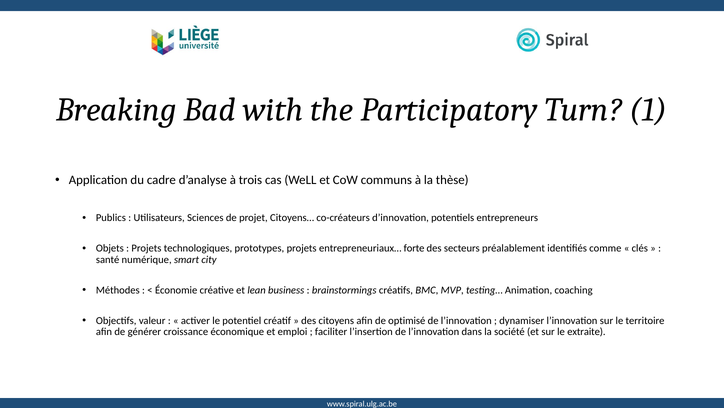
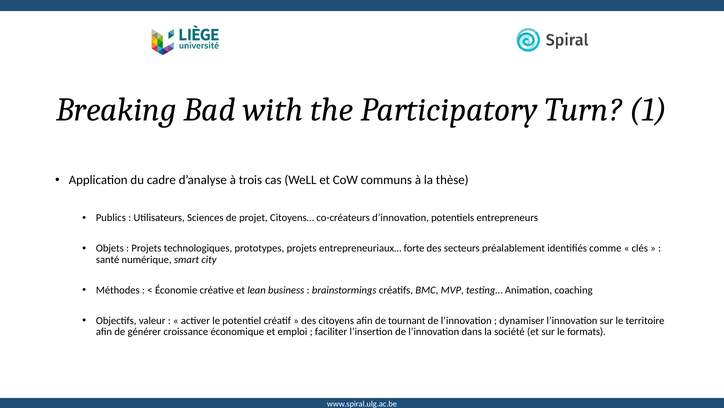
optimisé: optimisé -> tournant (407, 320)
extraite: extraite -> formats (586, 331)
